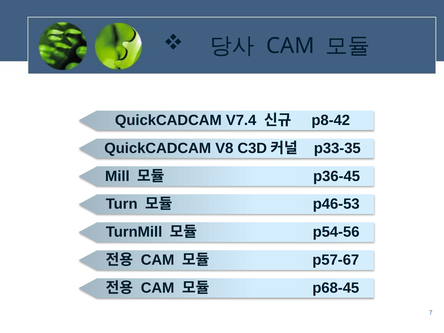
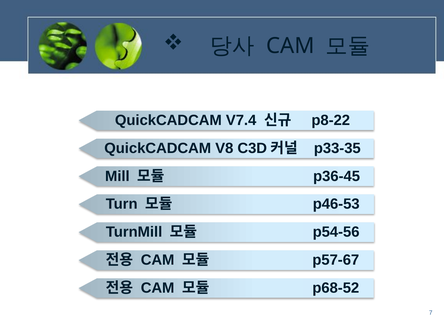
p8-42: p8-42 -> p8-22 (331, 120)
p68-45: p68-45 -> p68-52 (336, 288)
